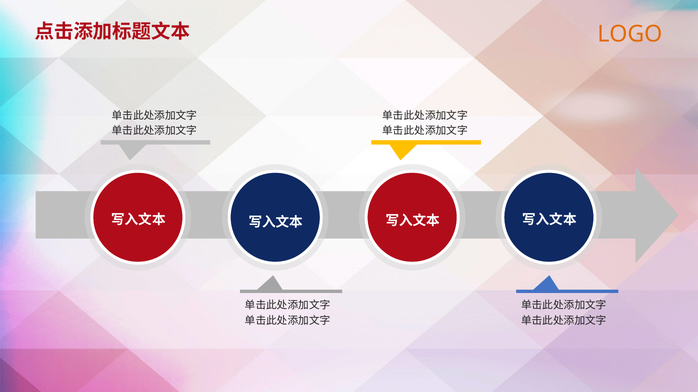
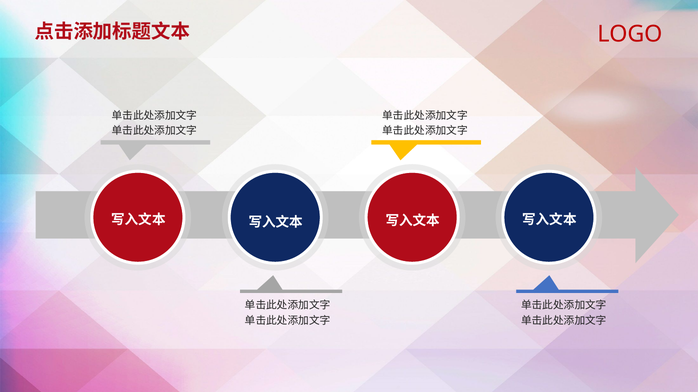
LOGO colour: orange -> red (630, 34)
